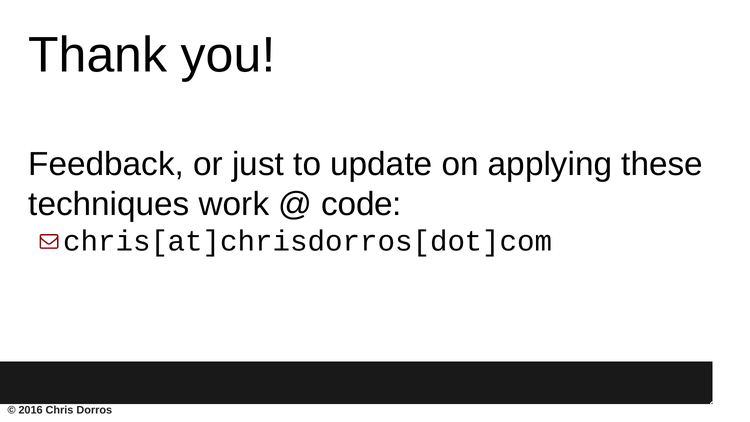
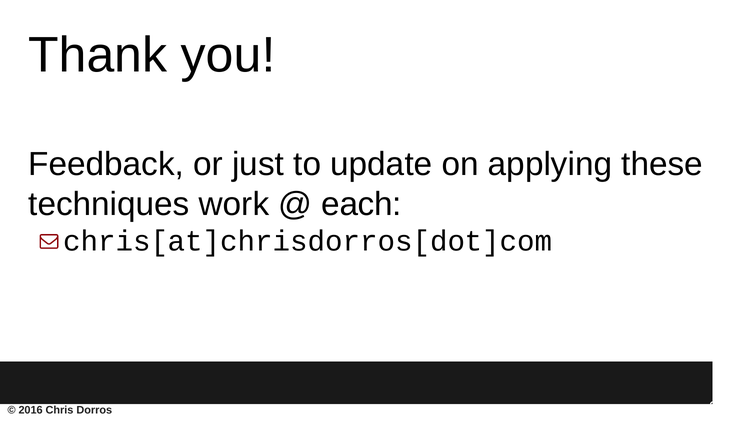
code: code -> each (362, 204)
